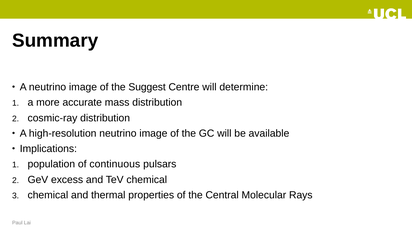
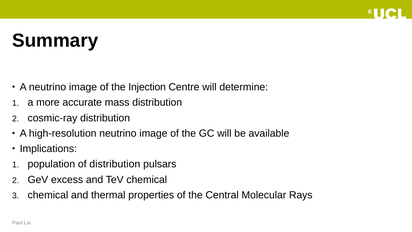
Suggest: Suggest -> Injection (147, 87)
of continuous: continuous -> distribution (115, 164)
